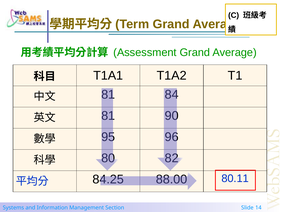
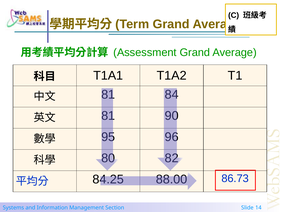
80.11: 80.11 -> 86.73 (235, 178)
